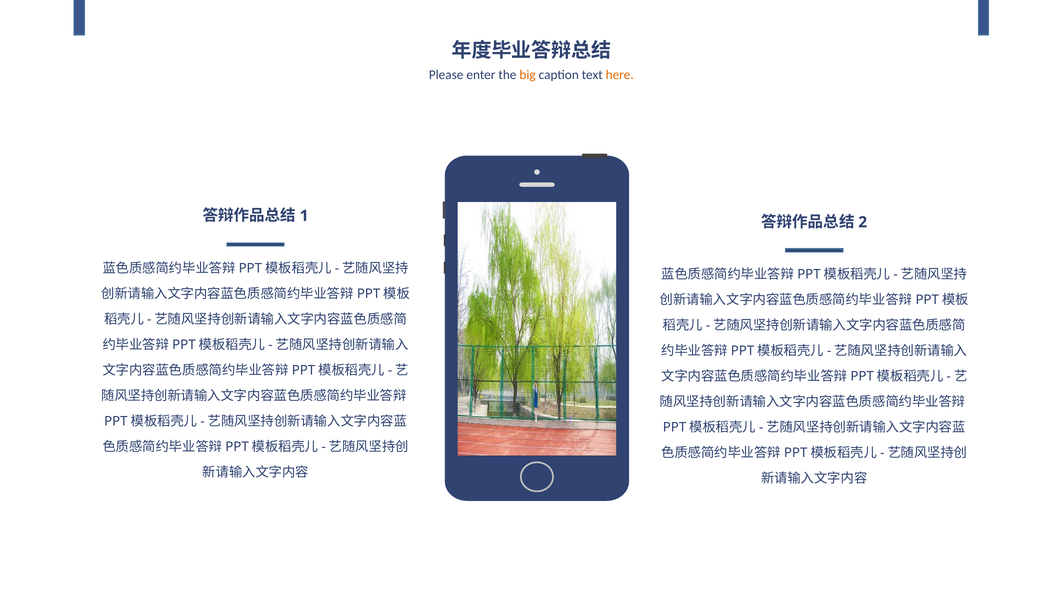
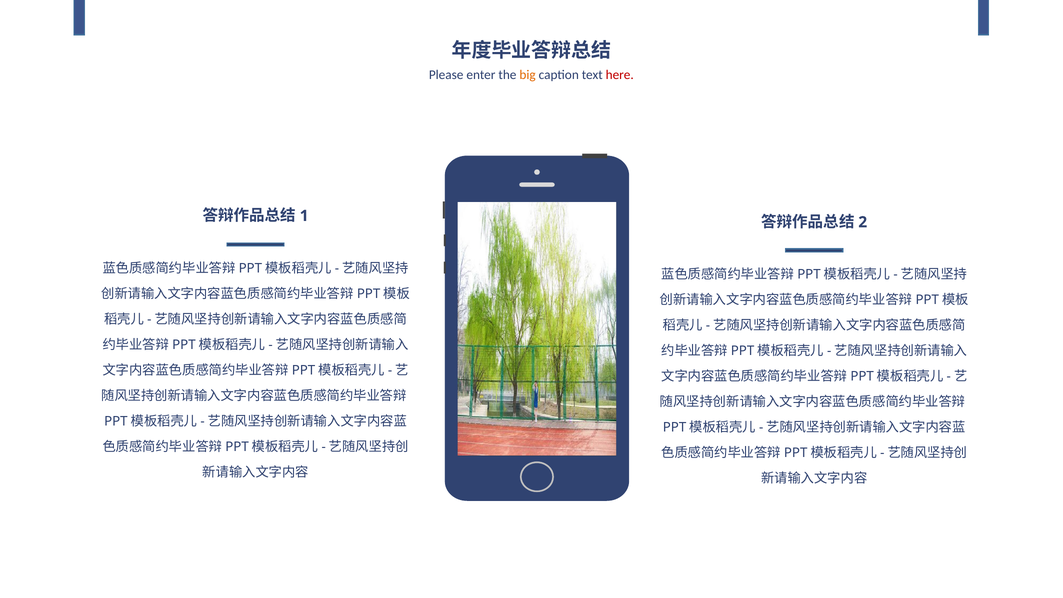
here colour: orange -> red (620, 75)
